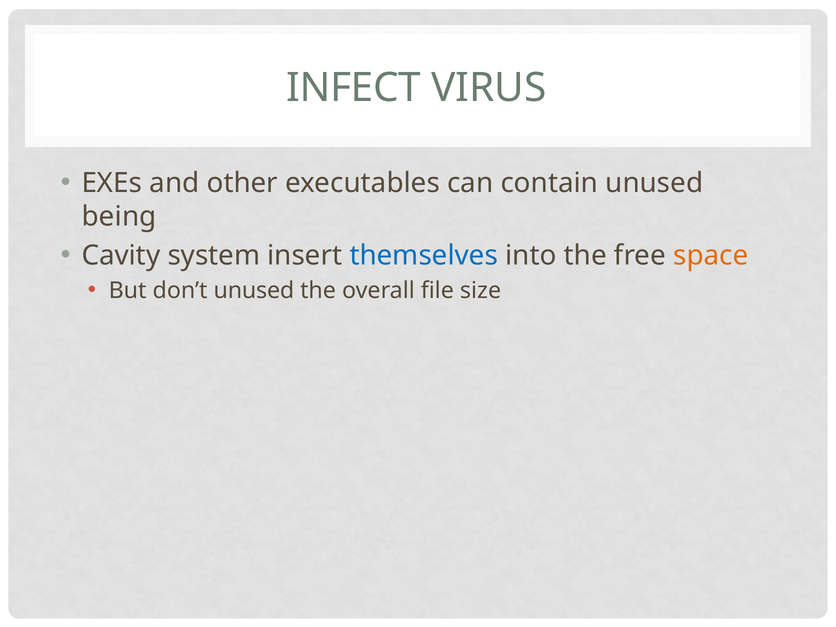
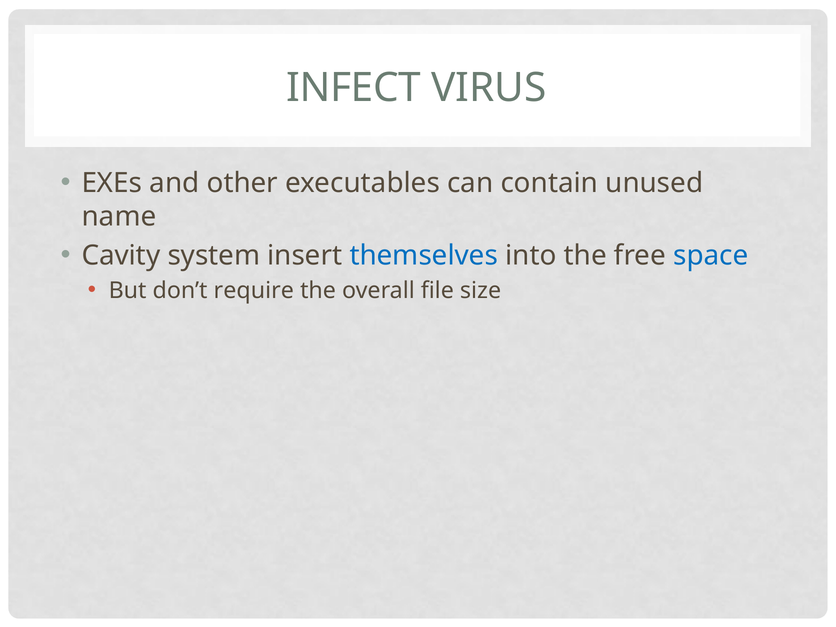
being: being -> name (119, 217)
space colour: orange -> blue (711, 256)
don’t unused: unused -> require (254, 290)
